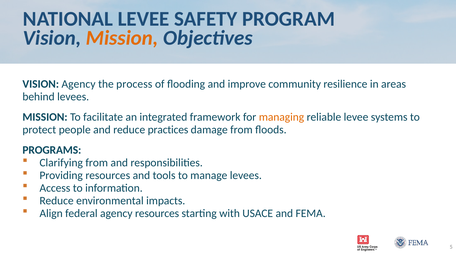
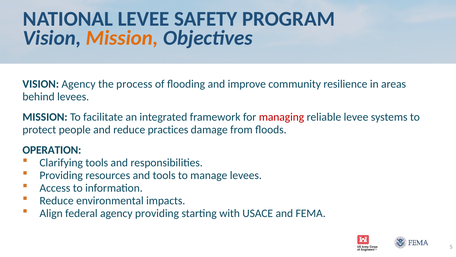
managing colour: orange -> red (281, 117)
PROGRAMS: PROGRAMS -> OPERATION (52, 150)
Clarifying from: from -> tools (97, 162)
agency resources: resources -> providing (157, 213)
